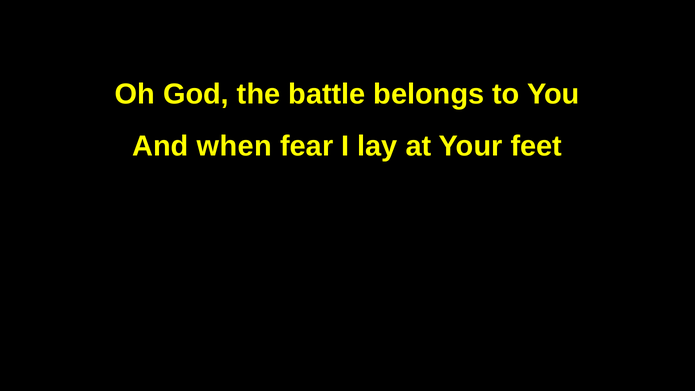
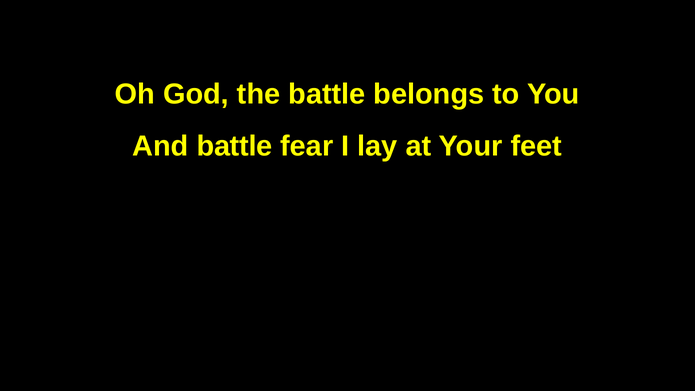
And when: when -> battle (235, 146)
